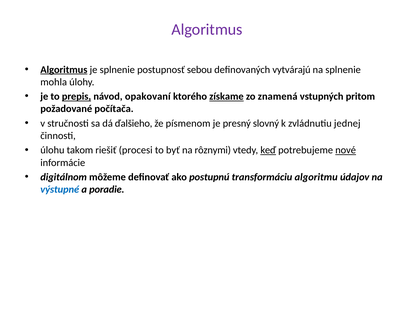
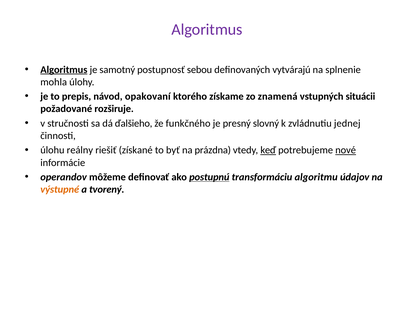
je splnenie: splnenie -> samotný (117, 70)
prepis underline: present -> none (76, 97)
získame underline: present -> none (226, 97)
pritom: pritom -> situácii (360, 97)
počítača: počítača -> rozširuje (114, 109)
písmenom: písmenom -> funkčného (188, 124)
takom: takom -> reálny (80, 150)
procesi: procesi -> získané (136, 150)
rôznymi: rôznymi -> prázdna (213, 150)
digitálnom: digitálnom -> operandov (64, 177)
postupnú underline: none -> present (209, 177)
výstupné colour: blue -> orange (60, 190)
poradie: poradie -> tvorený (107, 190)
